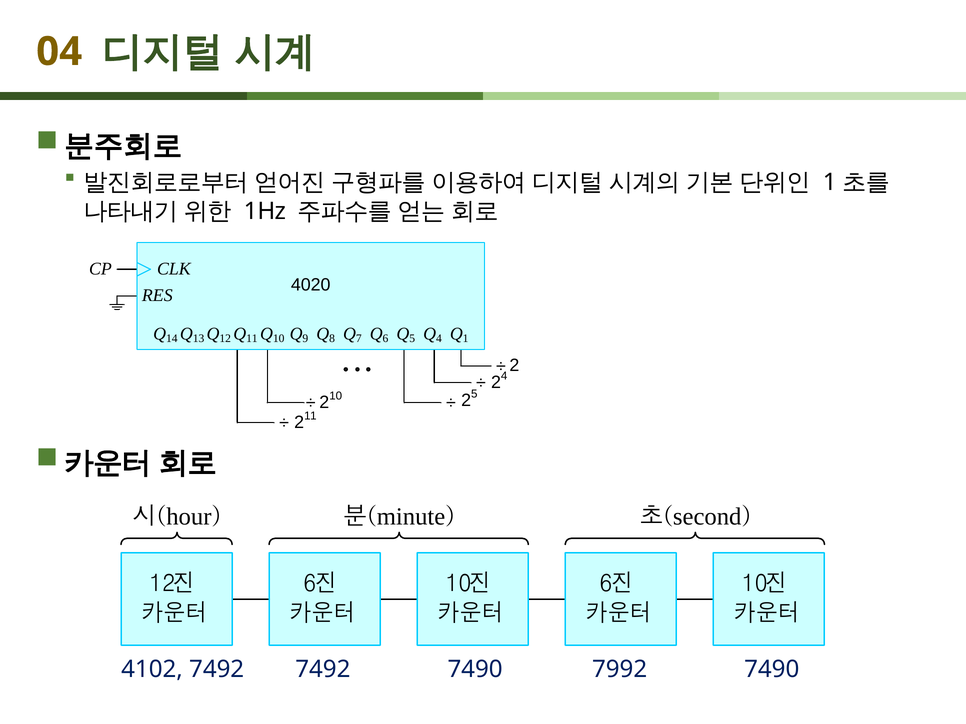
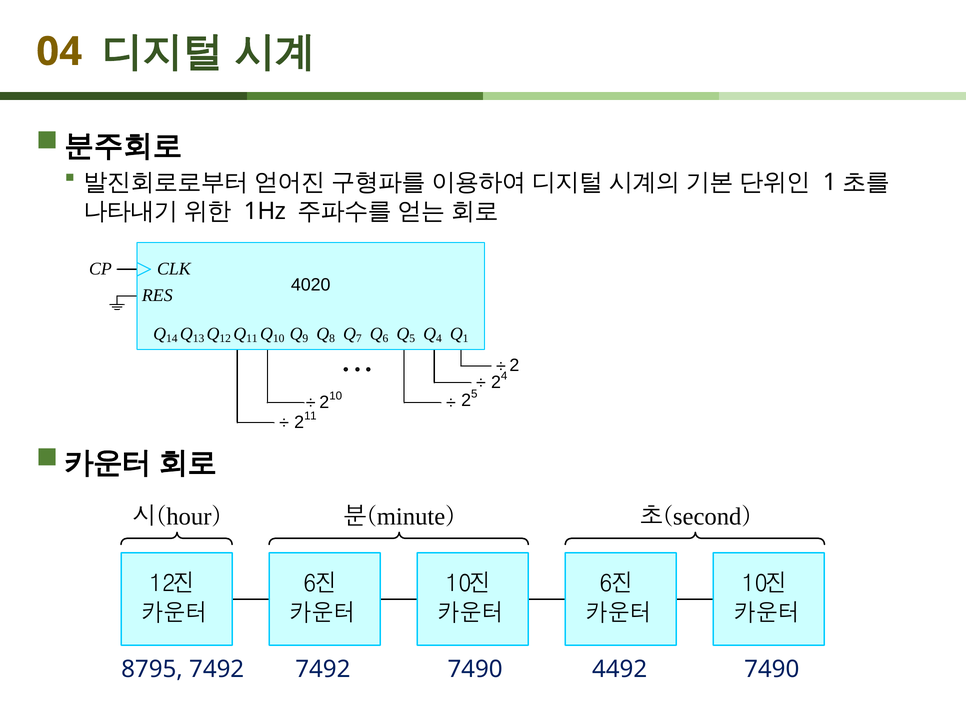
4102: 4102 -> 8795 (152, 670)
7992: 7992 -> 4492 (620, 670)
